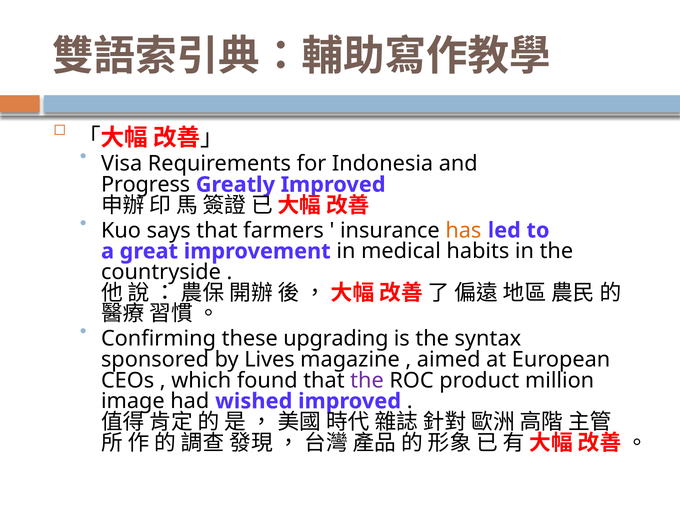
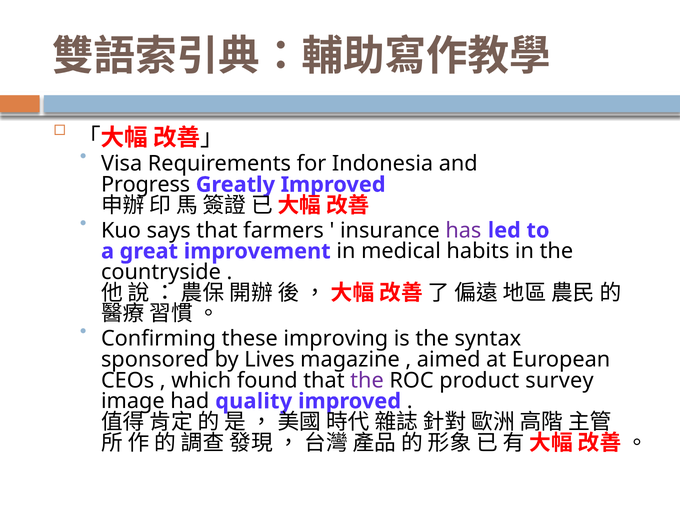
has colour: orange -> purple (463, 230)
upgrading: upgrading -> improving (336, 339)
million: million -> survey (559, 380)
wished: wished -> quality (254, 401)
